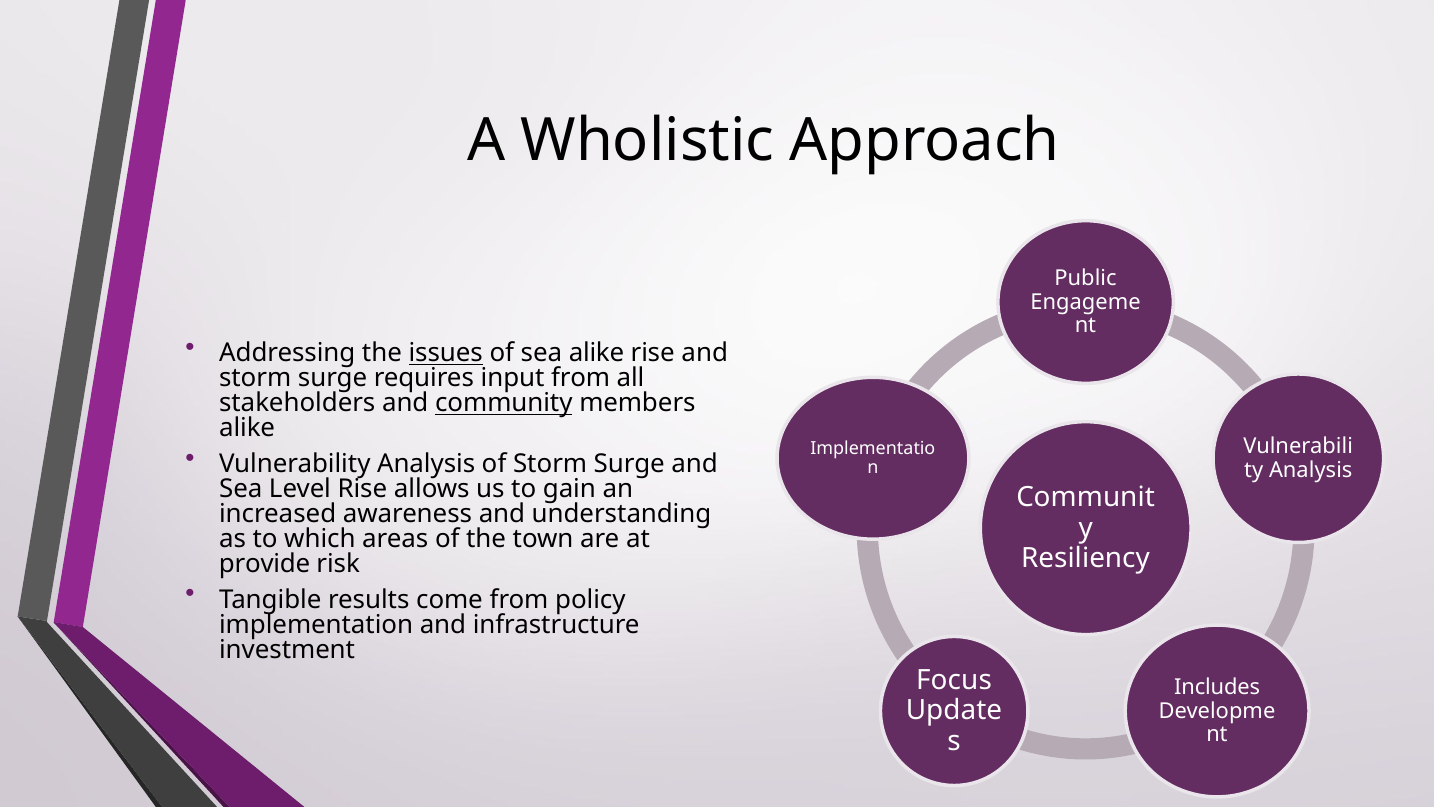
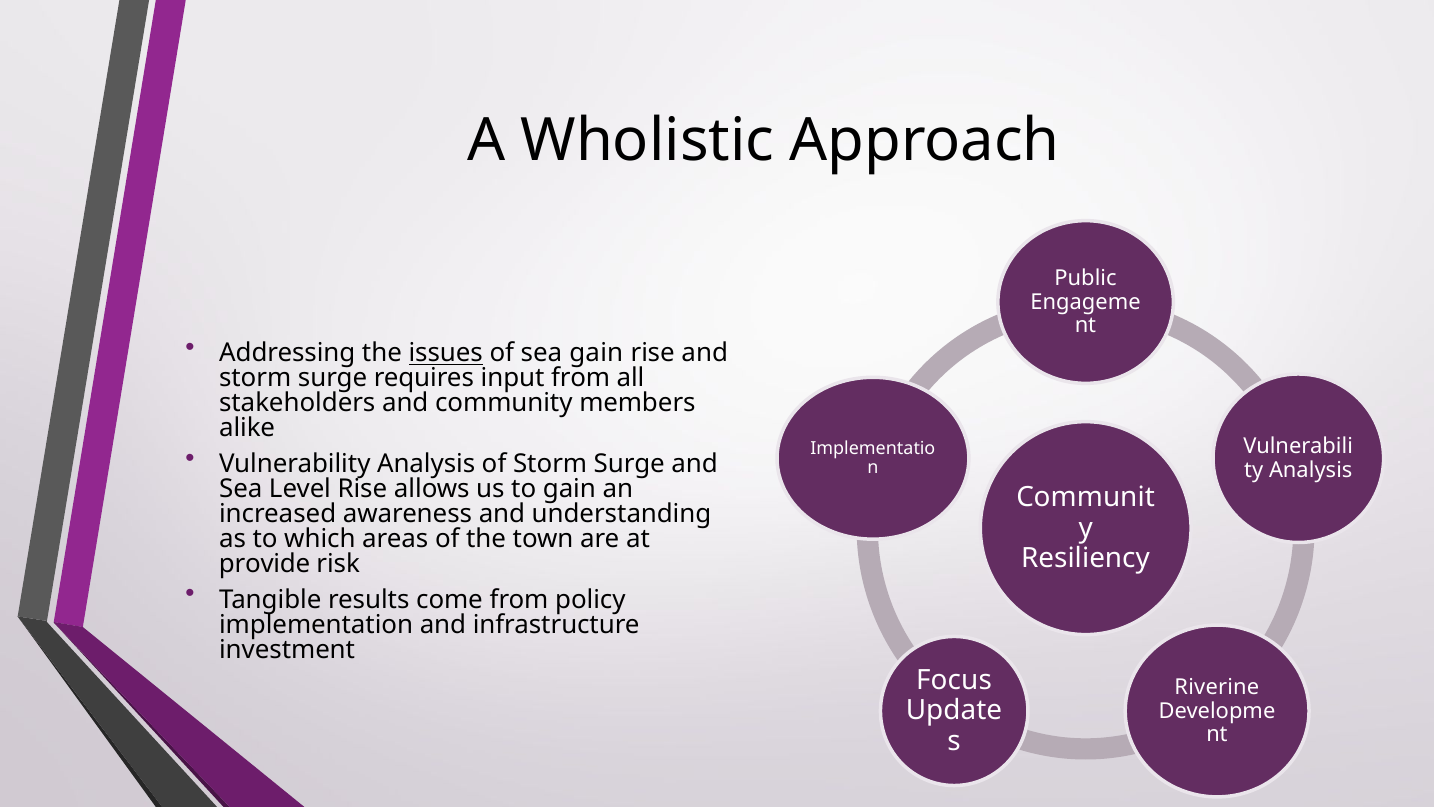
sea alike: alike -> gain (596, 353)
community underline: present -> none (504, 403)
Includes: Includes -> Riverine (1217, 687)
